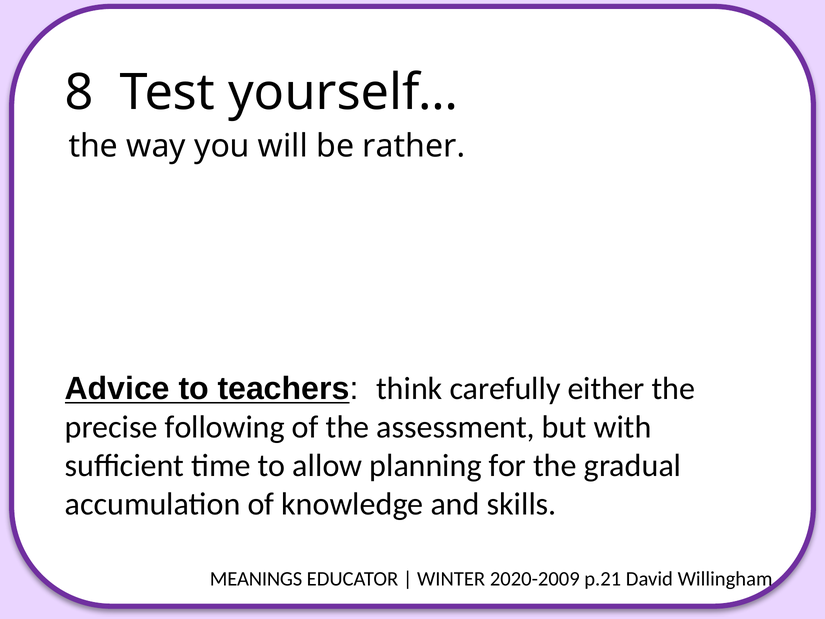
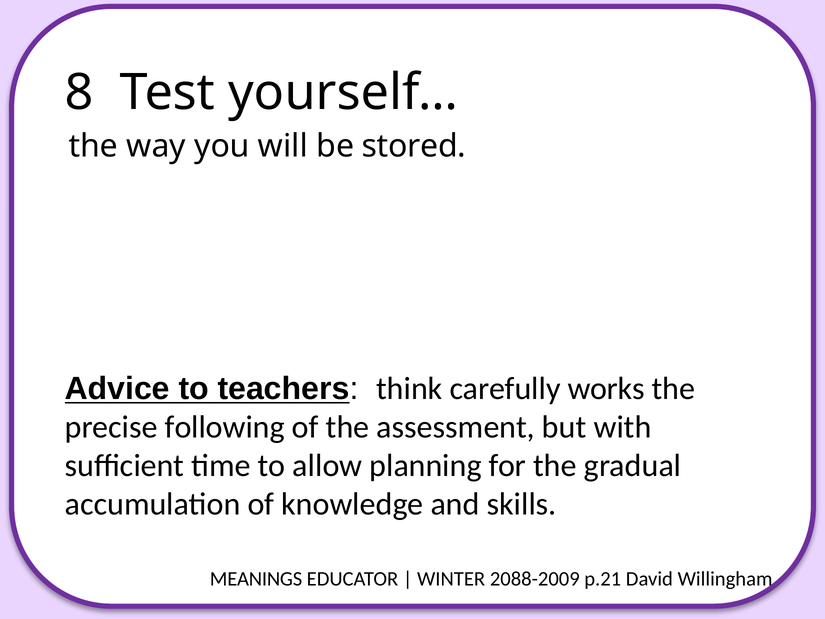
rather: rather -> stored (414, 146)
either: either -> works (606, 389)
2020-2009: 2020-2009 -> 2088-2009 (535, 579)
